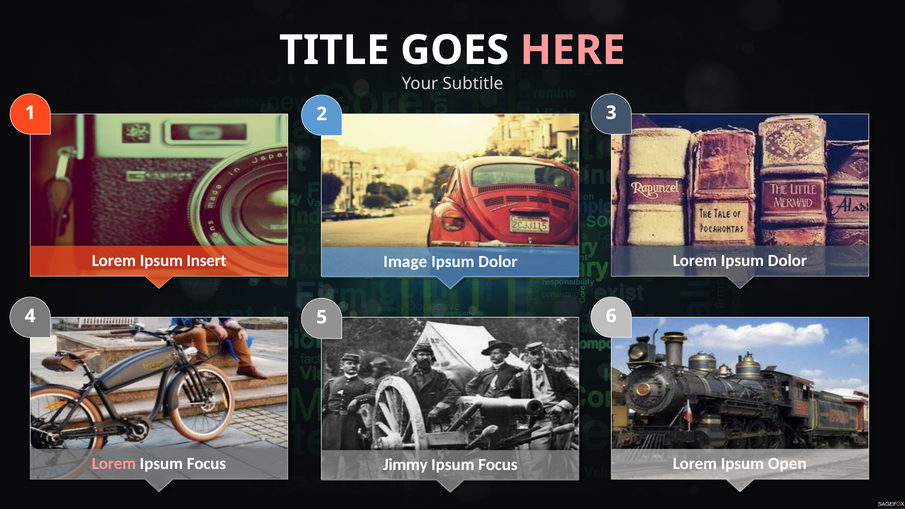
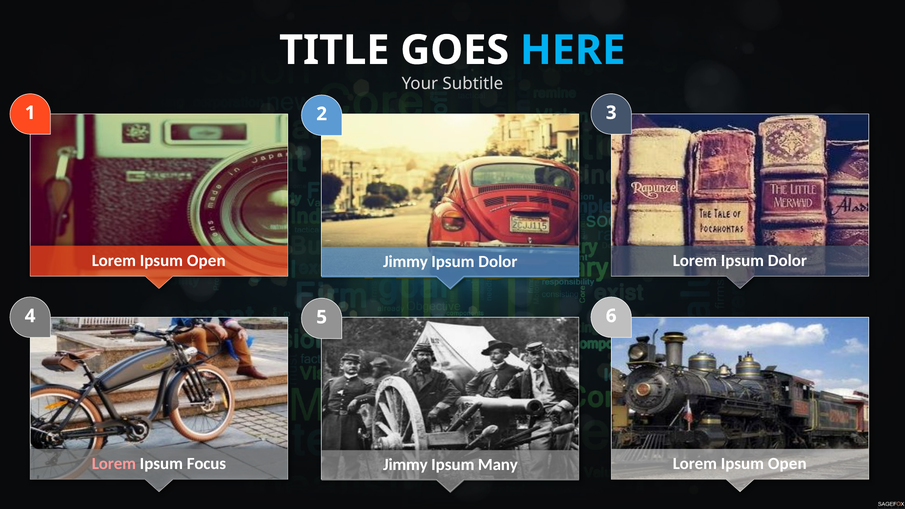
HERE colour: pink -> light blue (573, 50)
Insert: Insert -> Open (206, 260)
Image: Image -> Jimmy (405, 262)
Focus: Focus -> Many (498, 465)
